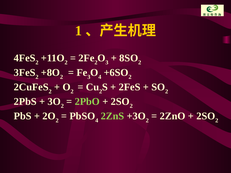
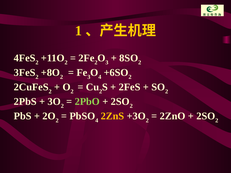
2ZnS colour: light green -> yellow (112, 116)
